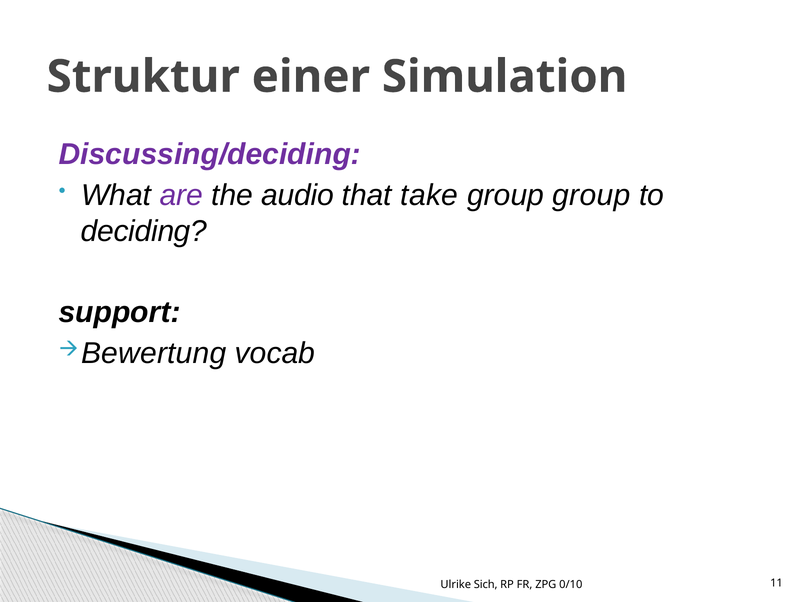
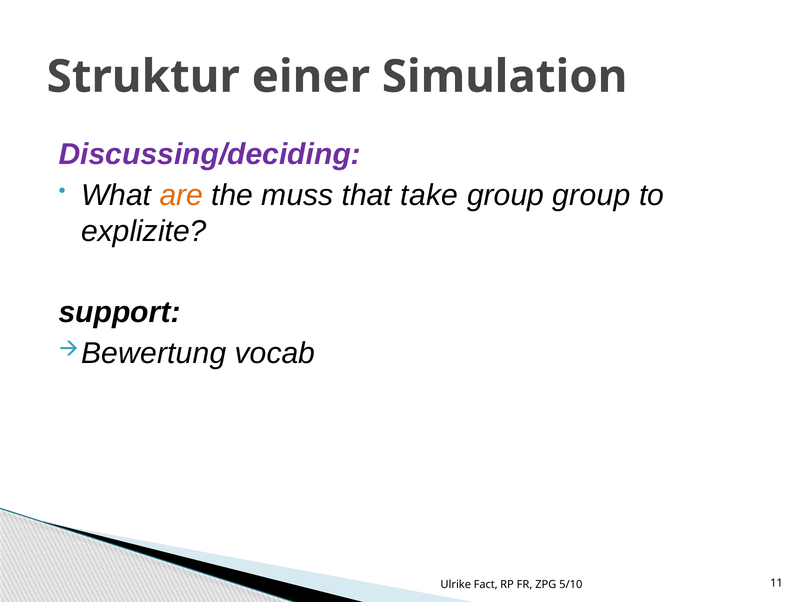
are colour: purple -> orange (181, 195)
audio: audio -> muss (297, 195)
deciding: deciding -> explizite (144, 231)
Sich: Sich -> Fact (486, 584)
0/10: 0/10 -> 5/10 (571, 584)
